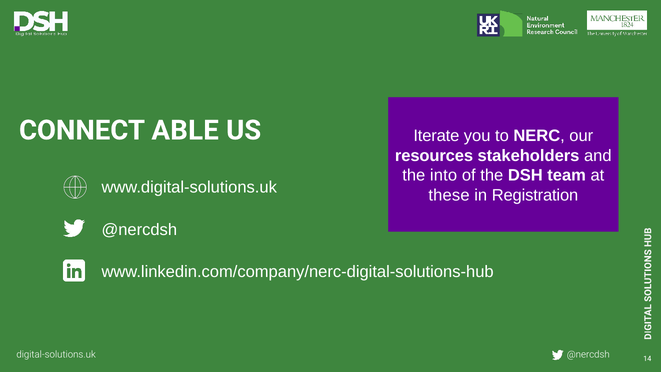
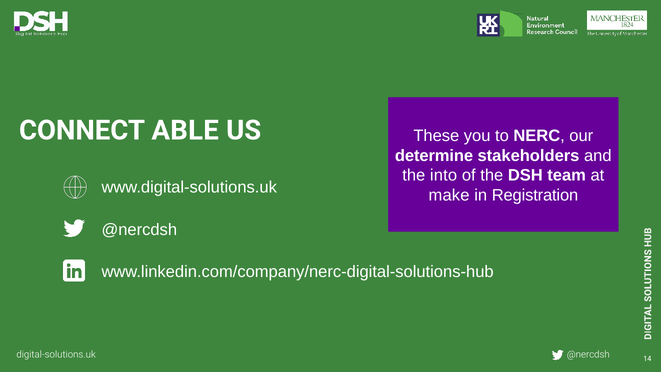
Iterate: Iterate -> These (436, 136)
resources: resources -> determine (434, 156)
these: these -> make (449, 195)
